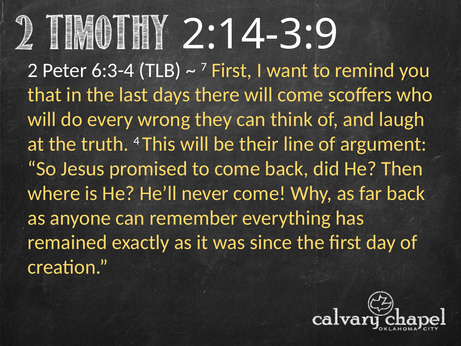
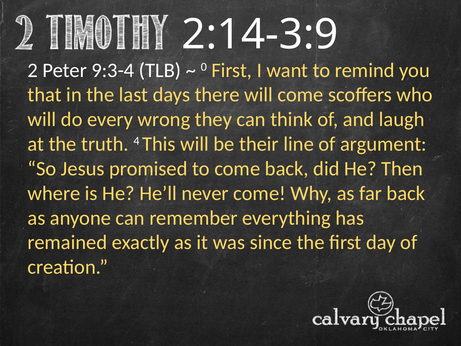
6:3-4: 6:3-4 -> 9:3-4 (113, 70)
7: 7 -> 0 (204, 67)
